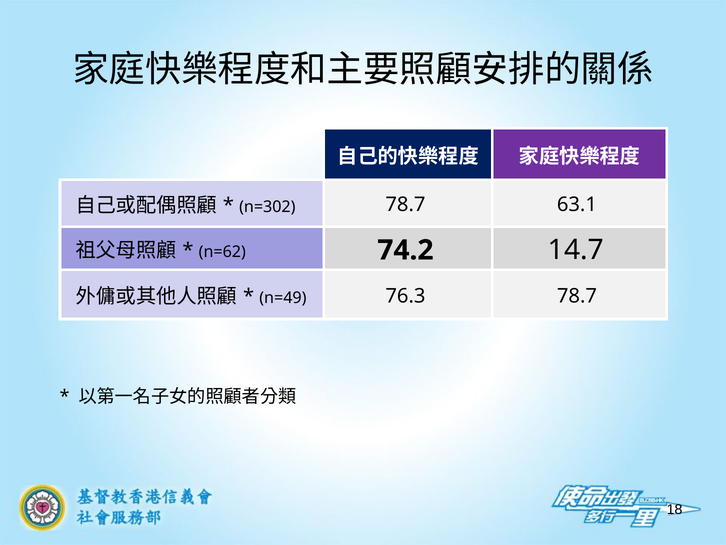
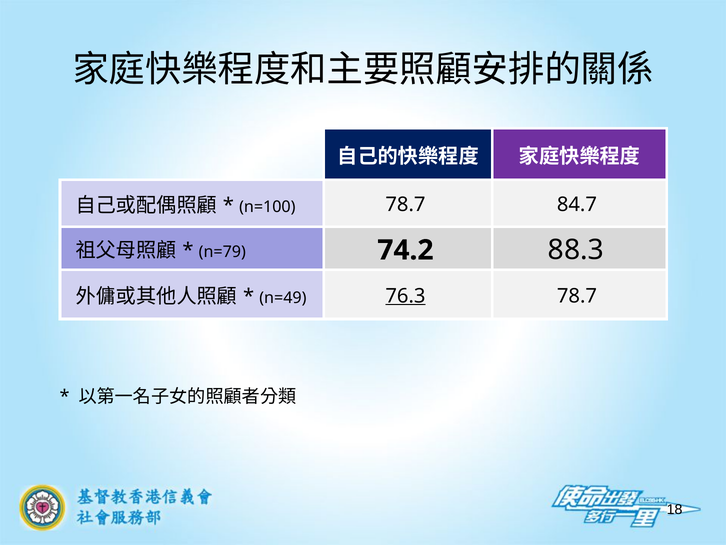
n=302: n=302 -> n=100 (267, 207)
63.1: 63.1 -> 84.7 (577, 205)
n=62: n=62 -> n=79 (222, 252)
14.7: 14.7 -> 88.3 (576, 250)
76.3 underline: none -> present (405, 296)
